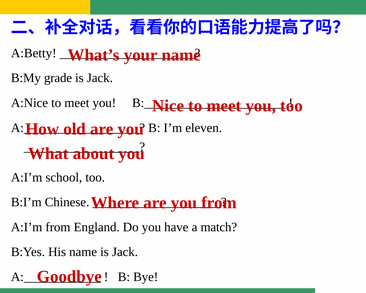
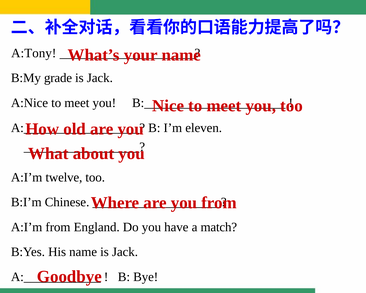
A:Betty: A:Betty -> A:Tony (34, 53)
school: school -> twelve (64, 177)
